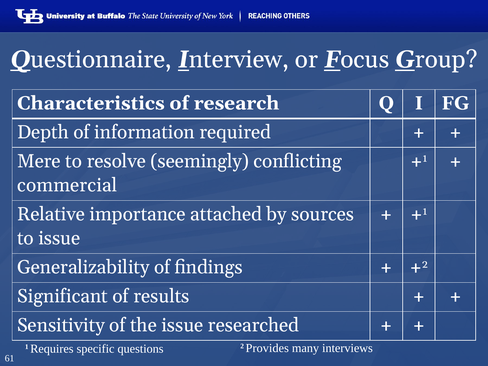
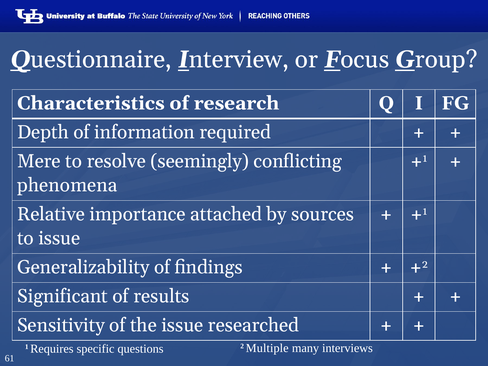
commercial: commercial -> phenomena (67, 185)
Provides: Provides -> Multiple (267, 348)
